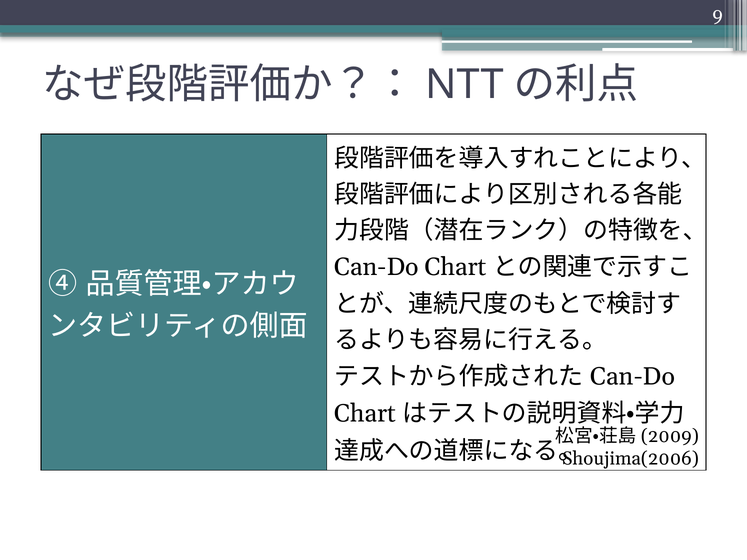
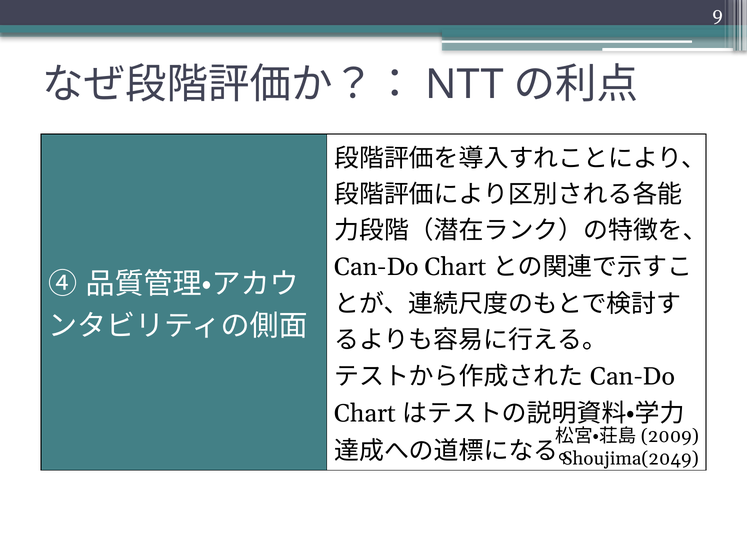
Shoujima(2006: Shoujima(2006 -> Shoujima(2049 (630, 459)
